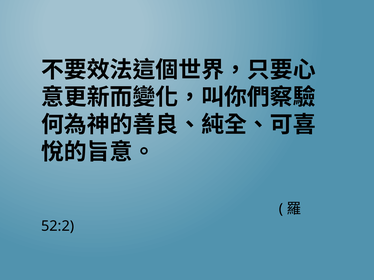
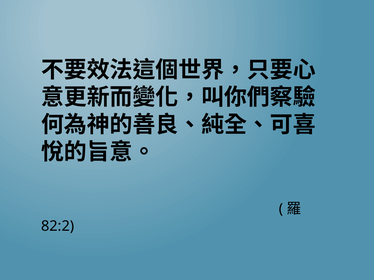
52:2: 52:2 -> 82:2 (58, 227)
